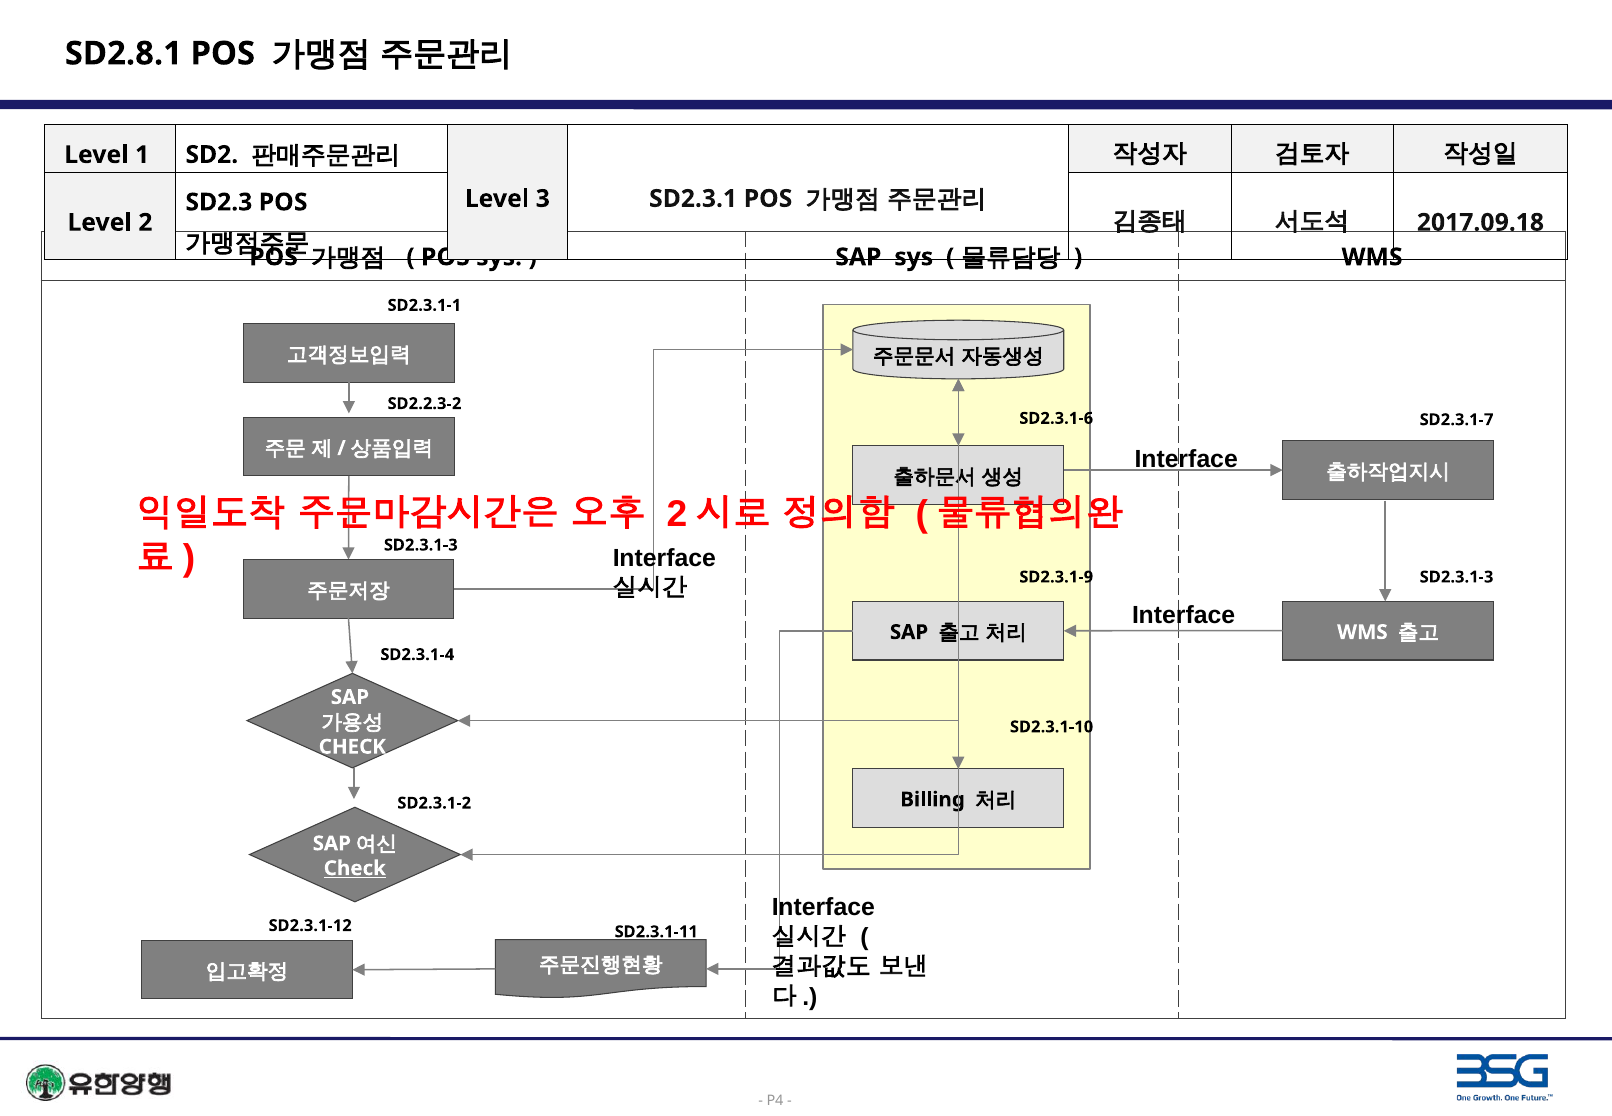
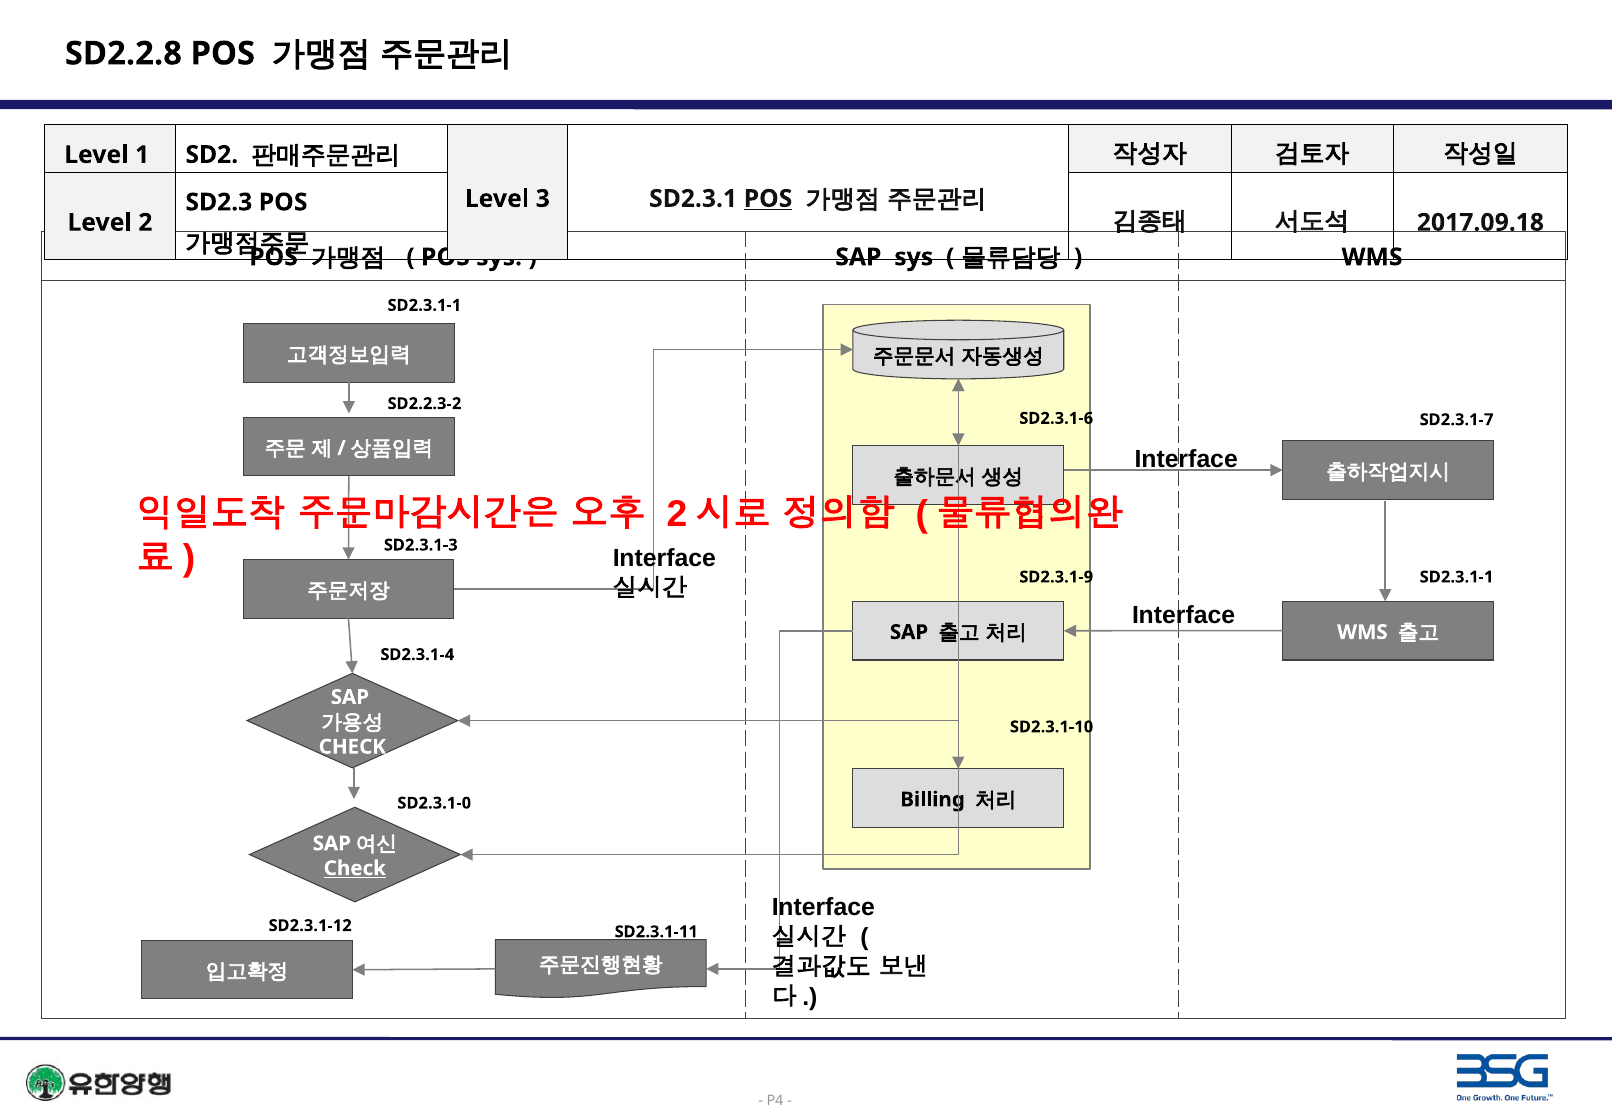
SD2.8.1: SD2.8.1 -> SD2.2.8 (123, 54)
POS underline: none -> present (768, 199)
SD2.3.1-3: SD2.3.1-3 -> SD2.3.1-1 (1457, 577)
SD2.3.1-2: SD2.3.1-2 -> SD2.3.1-0 (434, 803)
